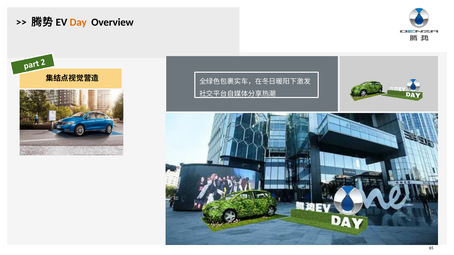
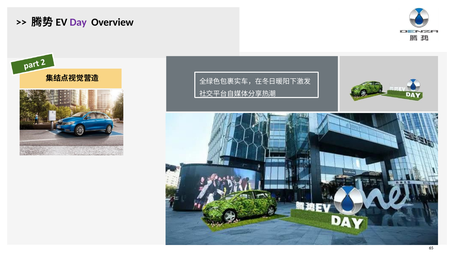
Day colour: orange -> purple (78, 22)
